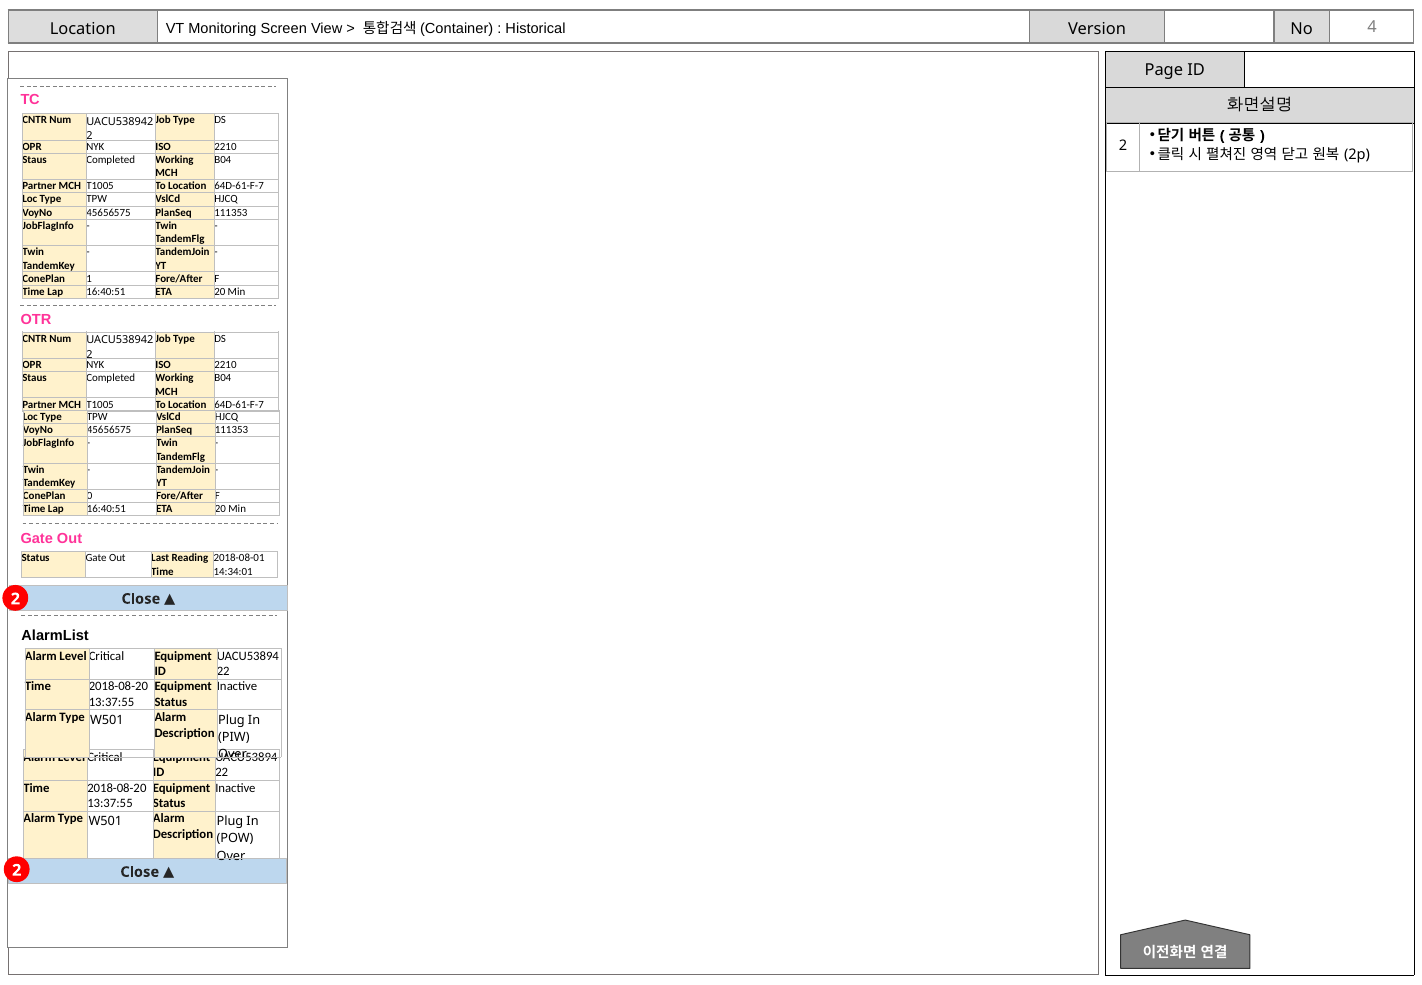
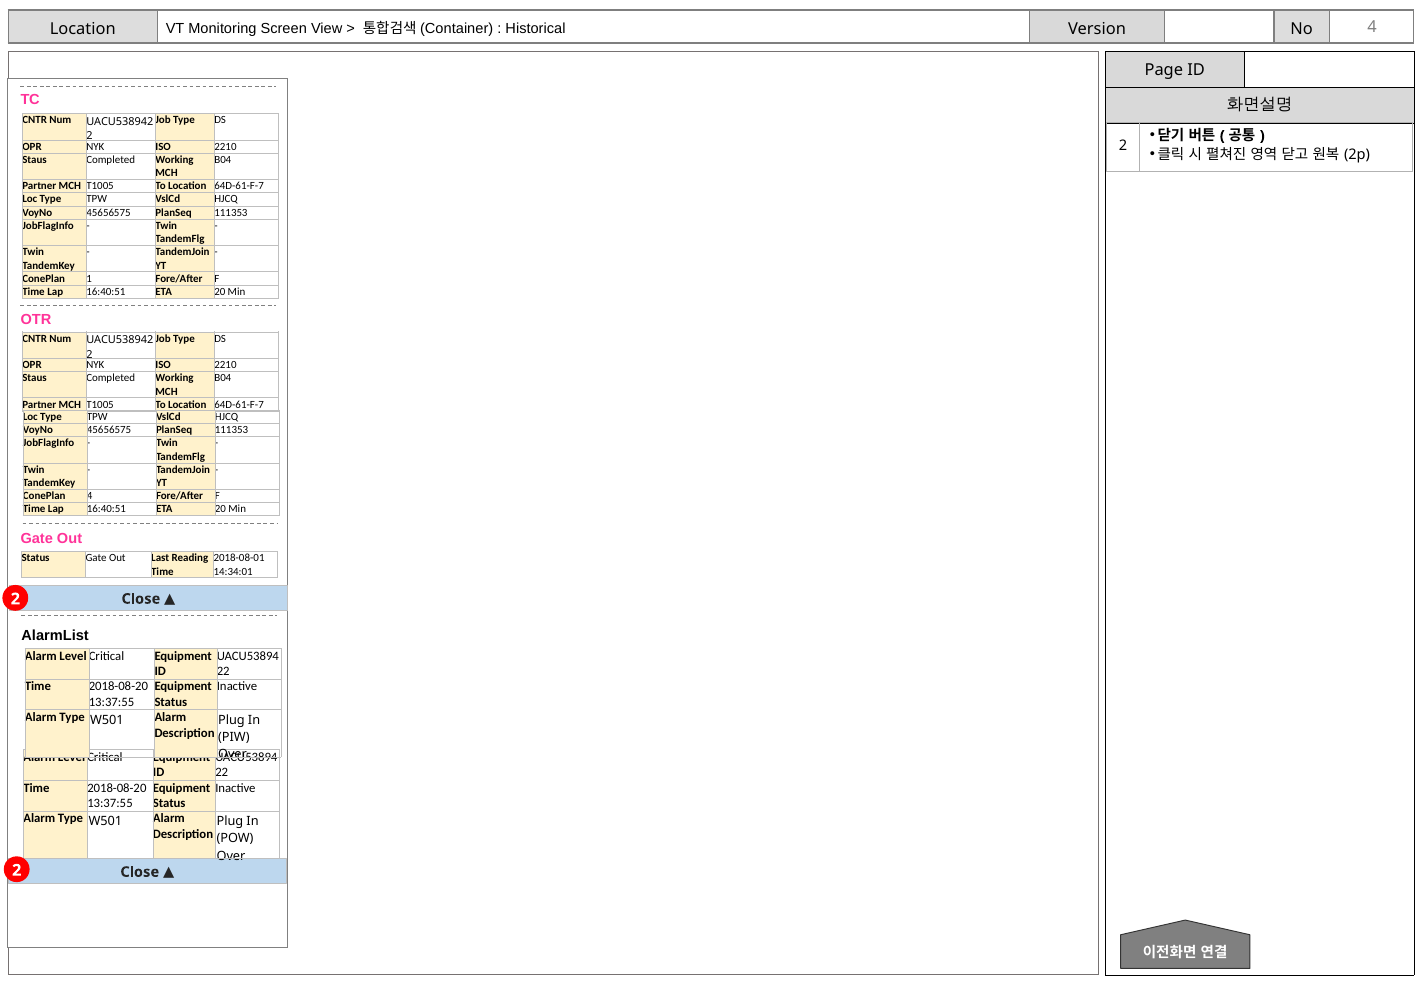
ConePlan 0: 0 -> 4 (90, 496)
